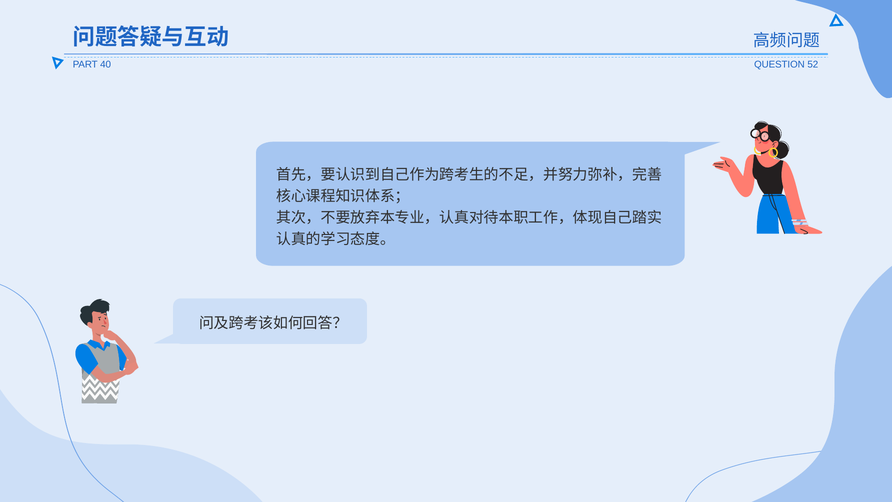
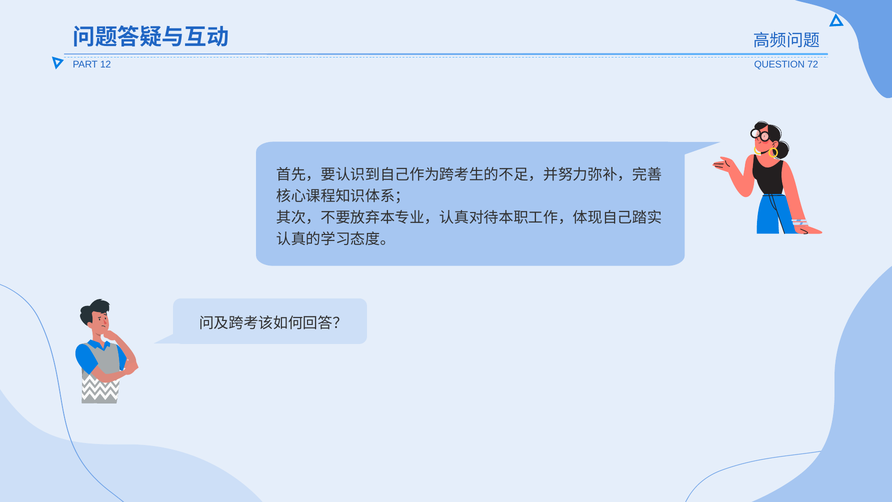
40: 40 -> 12 (106, 64)
52: 52 -> 72 (813, 64)
